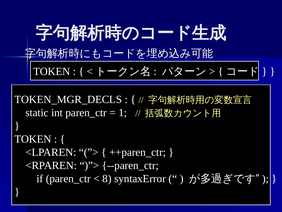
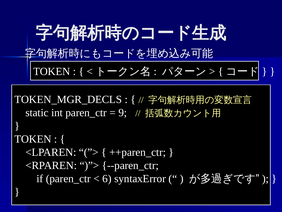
1: 1 -> 9 (123, 112)
8: 8 -> 6 (107, 178)
